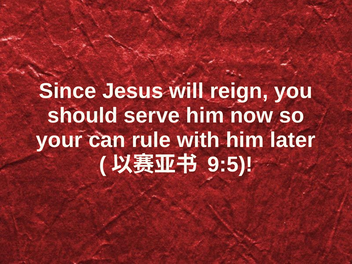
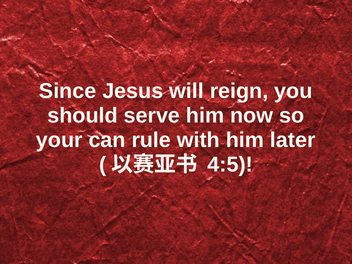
9:5: 9:5 -> 4:5 (230, 165)
